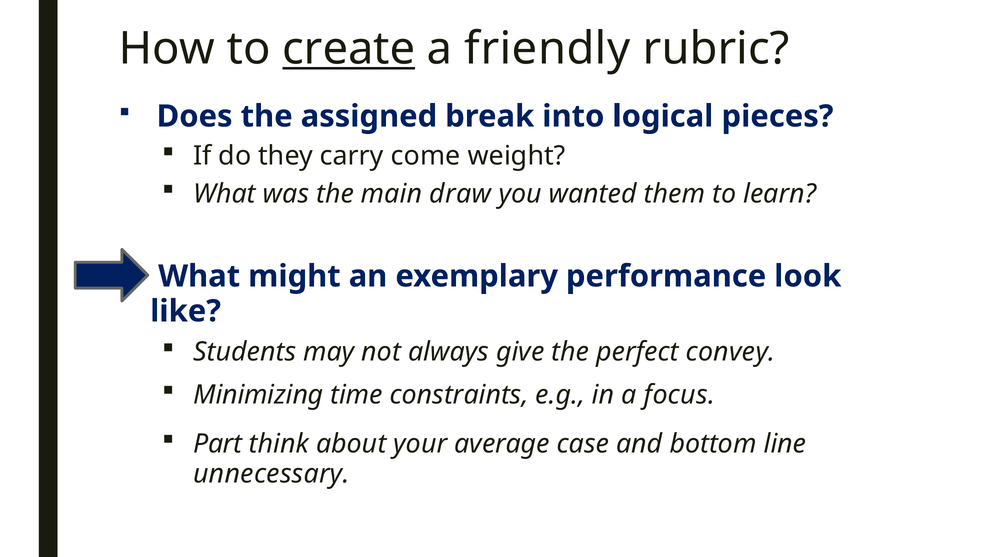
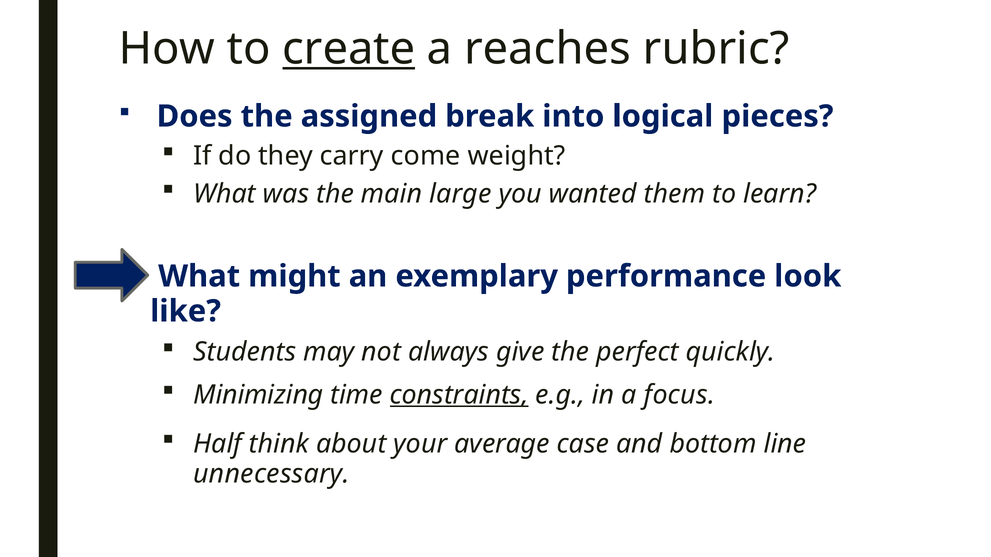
friendly: friendly -> reaches (548, 49)
draw: draw -> large (460, 194)
convey: convey -> quickly (731, 352)
constraints underline: none -> present (459, 395)
Part: Part -> Half (218, 444)
